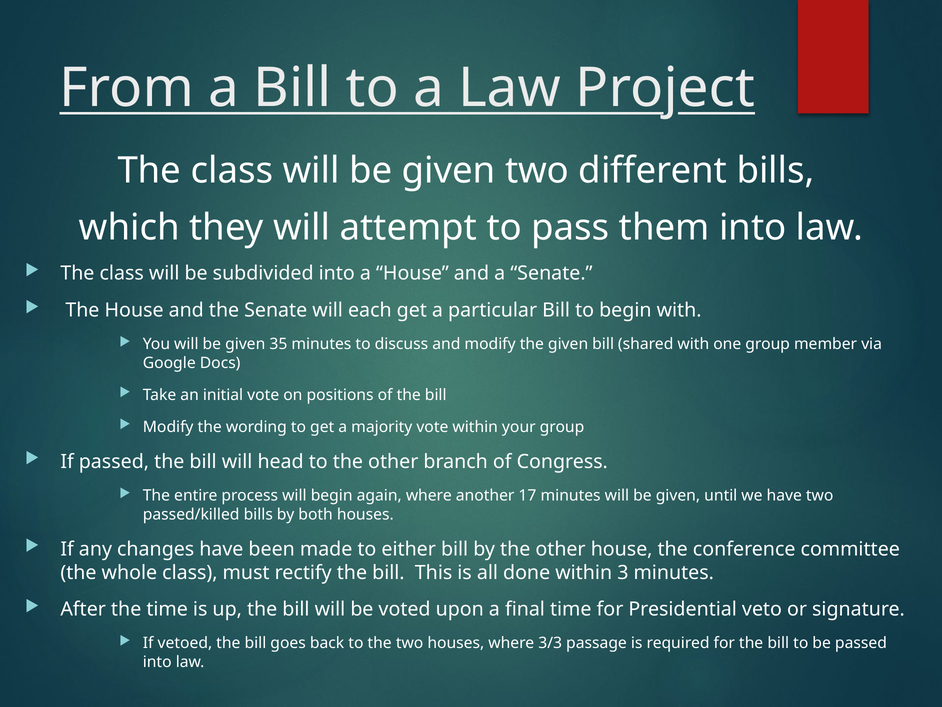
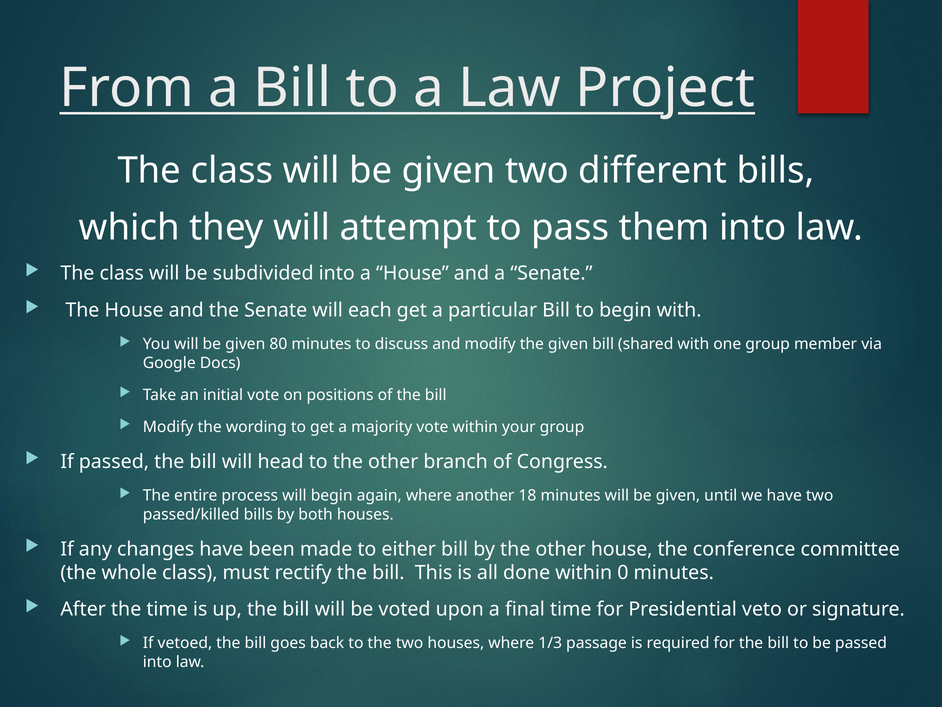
35: 35 -> 80 (278, 344)
17: 17 -> 18 (527, 495)
3: 3 -> 0 (623, 572)
3/3: 3/3 -> 1/3 (550, 643)
